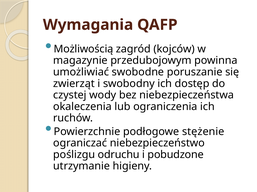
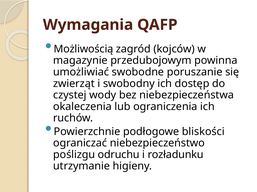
stężenie: stężenie -> bliskości (203, 132)
pobudzone: pobudzone -> rozładunku (176, 155)
